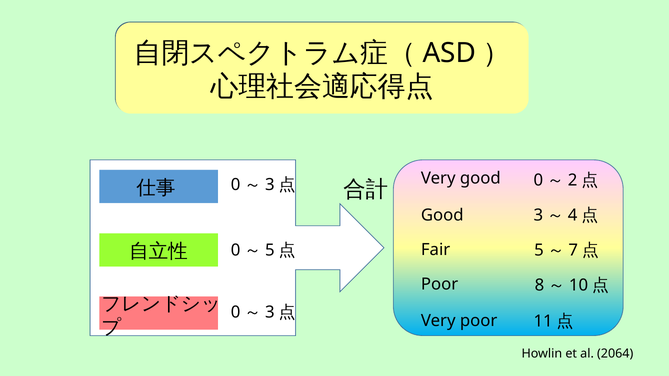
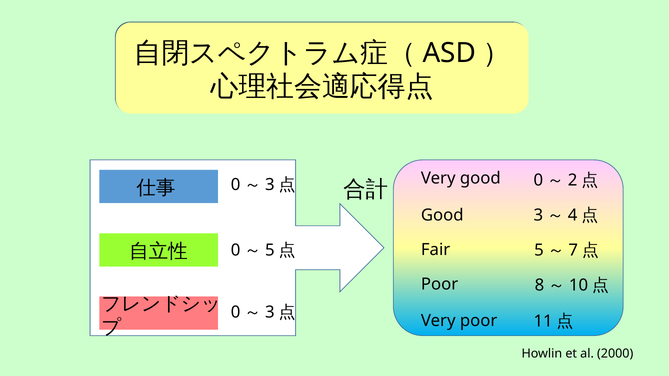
2064: 2064 -> 2000 (615, 354)
